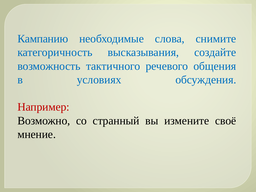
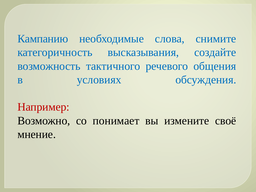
странный: странный -> понимает (116, 121)
